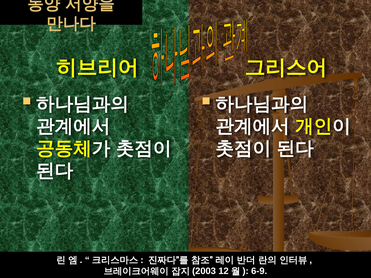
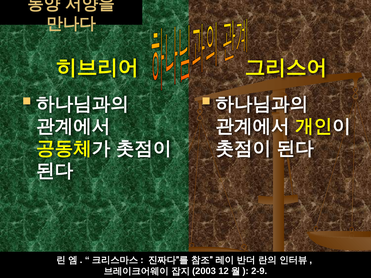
6-9: 6-9 -> 2-9 (259, 271)
